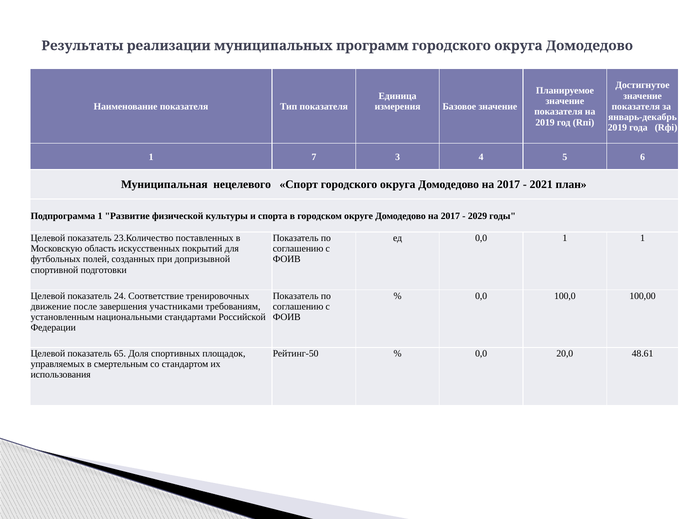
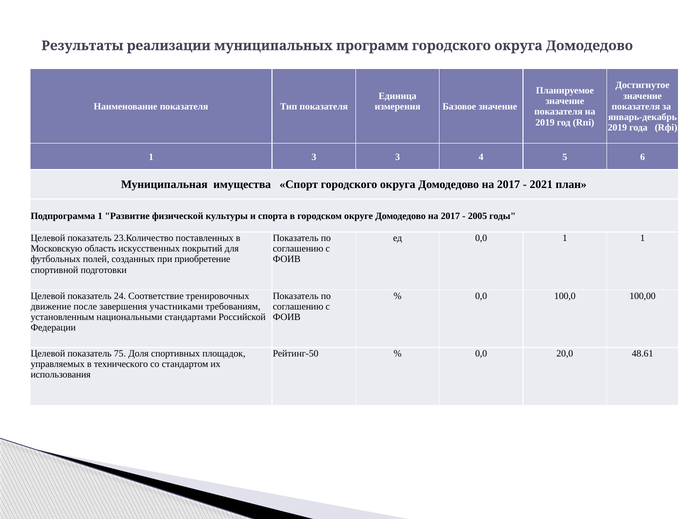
1 7: 7 -> 3 (314, 157)
нецелевого: нецелевого -> имущества (242, 185)
2029: 2029 -> 2005 (477, 216)
допризывной: допризывной -> приобретение (202, 259)
65: 65 -> 75 (120, 354)
смертельным: смертельным -> технического (121, 364)
